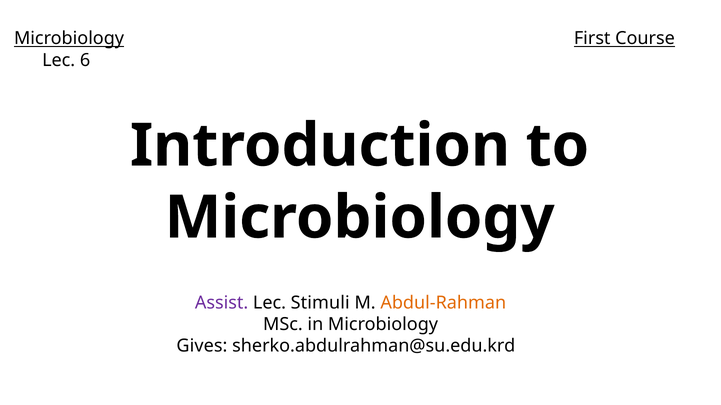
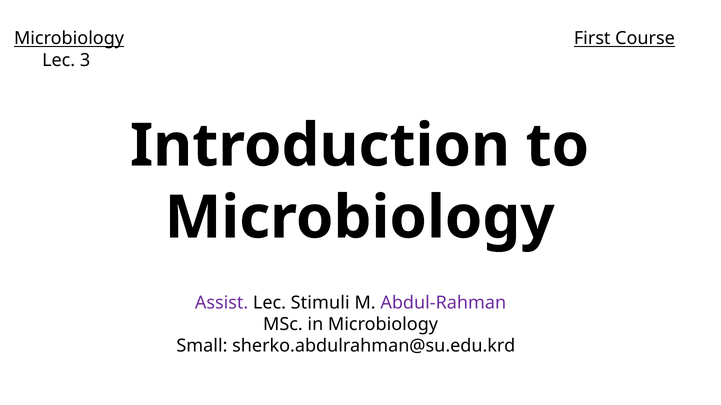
6: 6 -> 3 (85, 60)
Abdul-Rahman colour: orange -> purple (443, 303)
Gives: Gives -> Small (202, 346)
